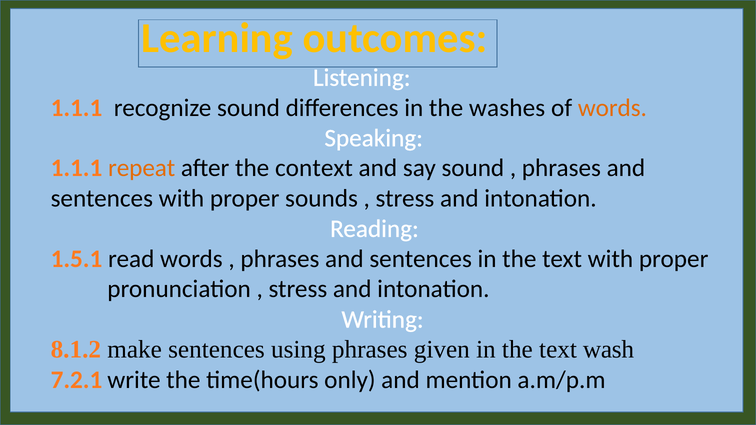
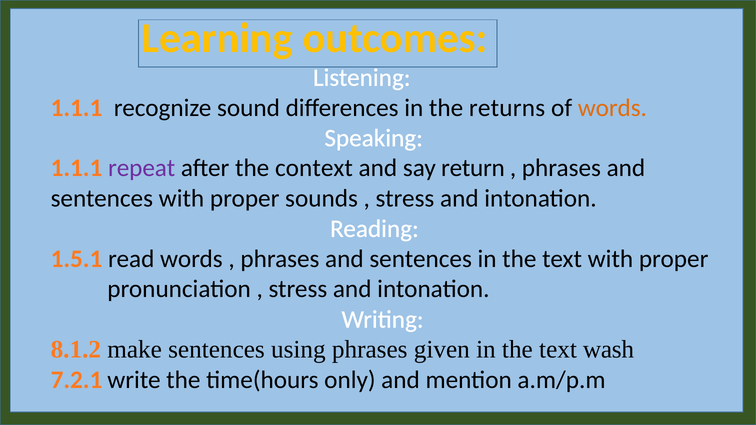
washes: washes -> returns (507, 108)
repeat colour: orange -> purple (142, 168)
say sound: sound -> return (473, 168)
